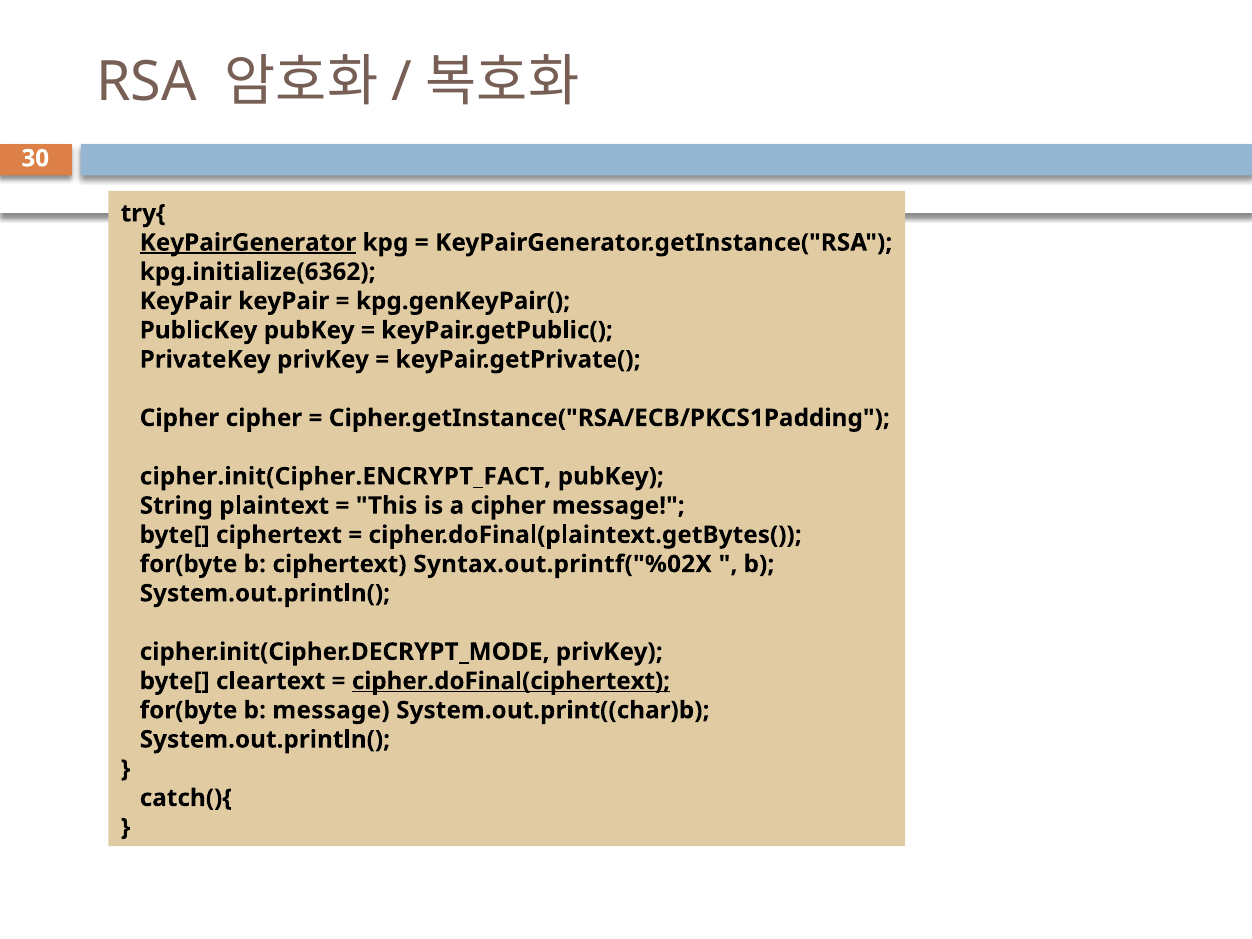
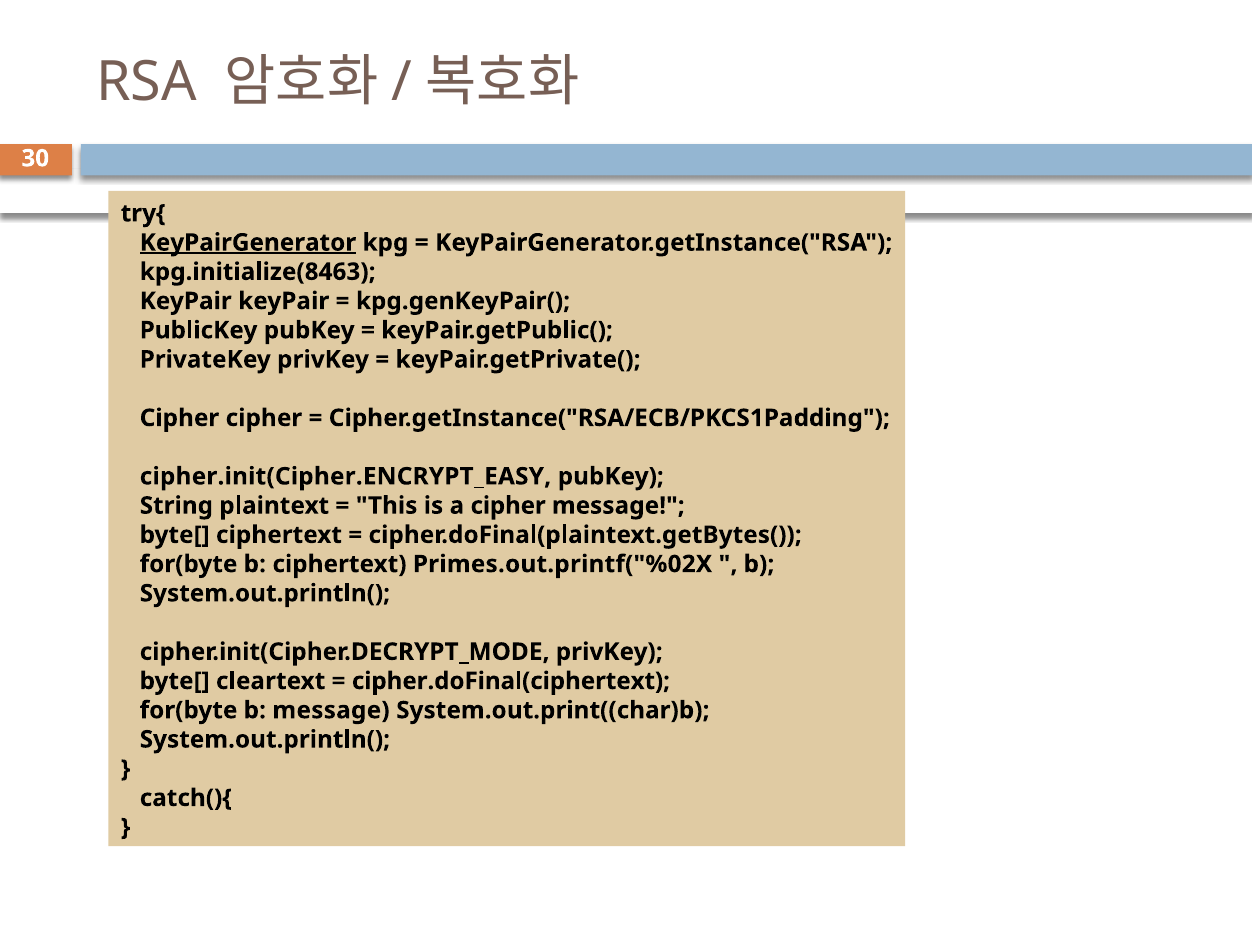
kpg.initialize(6362: kpg.initialize(6362 -> kpg.initialize(8463 (258, 272)
cipher.init(Cipher.ENCRYPT_FACT: cipher.init(Cipher.ENCRYPT_FACT -> cipher.init(Cipher.ENCRYPT_EASY (345, 476)
Syntax.out.printf("%02X: Syntax.out.printf("%02X -> Primes.out.printf("%02X (563, 564)
cipher.doFinal(ciphertext underline: present -> none (511, 681)
